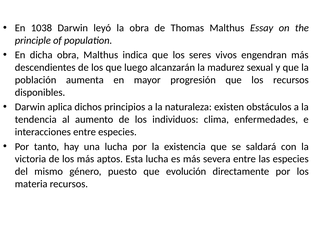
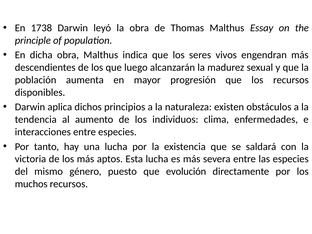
1038: 1038 -> 1738 (41, 28)
materia: materia -> muchos (31, 184)
